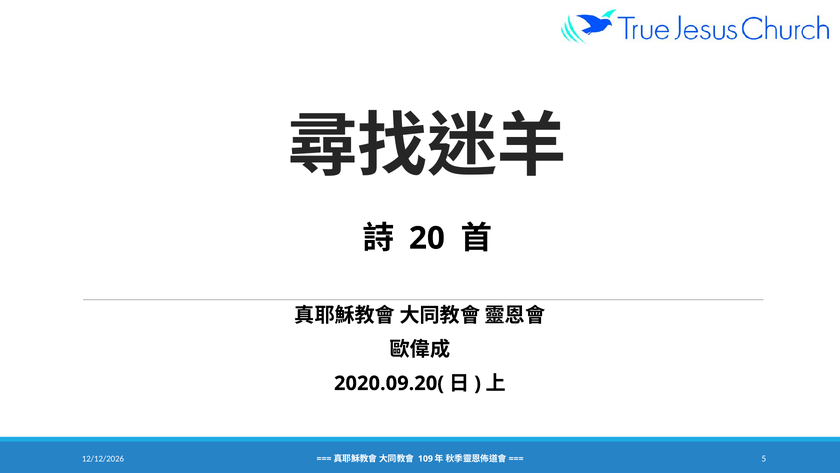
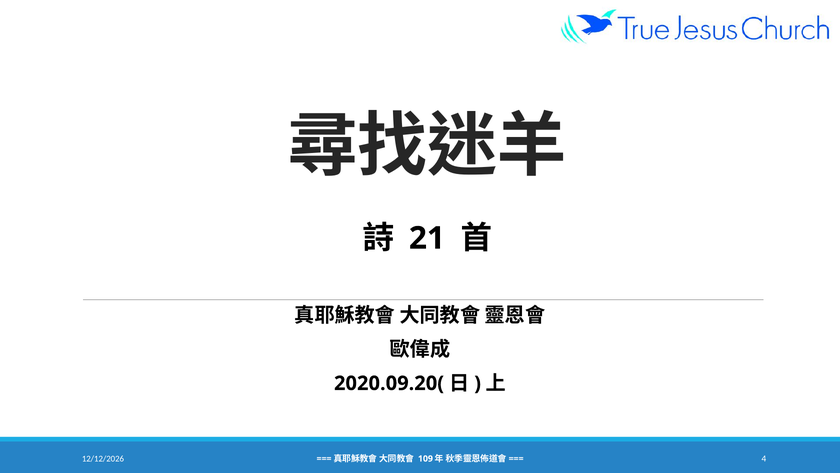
20: 20 -> 21 (427, 238)
5: 5 -> 4 (764, 458)
